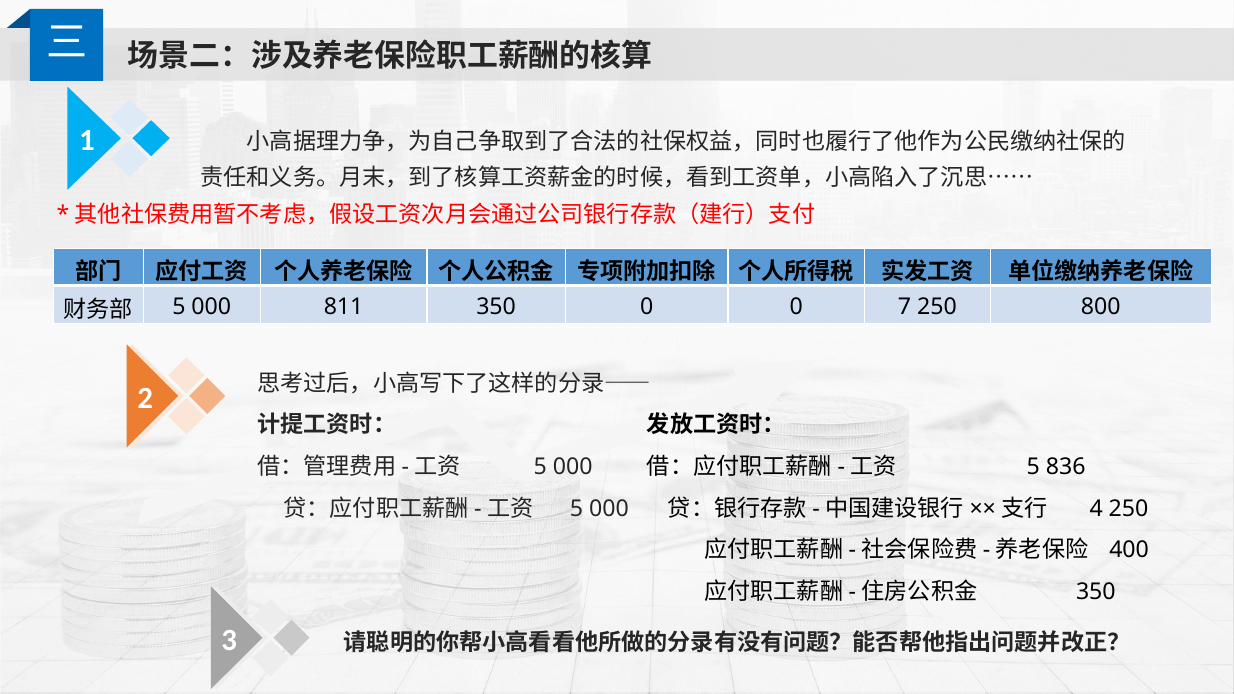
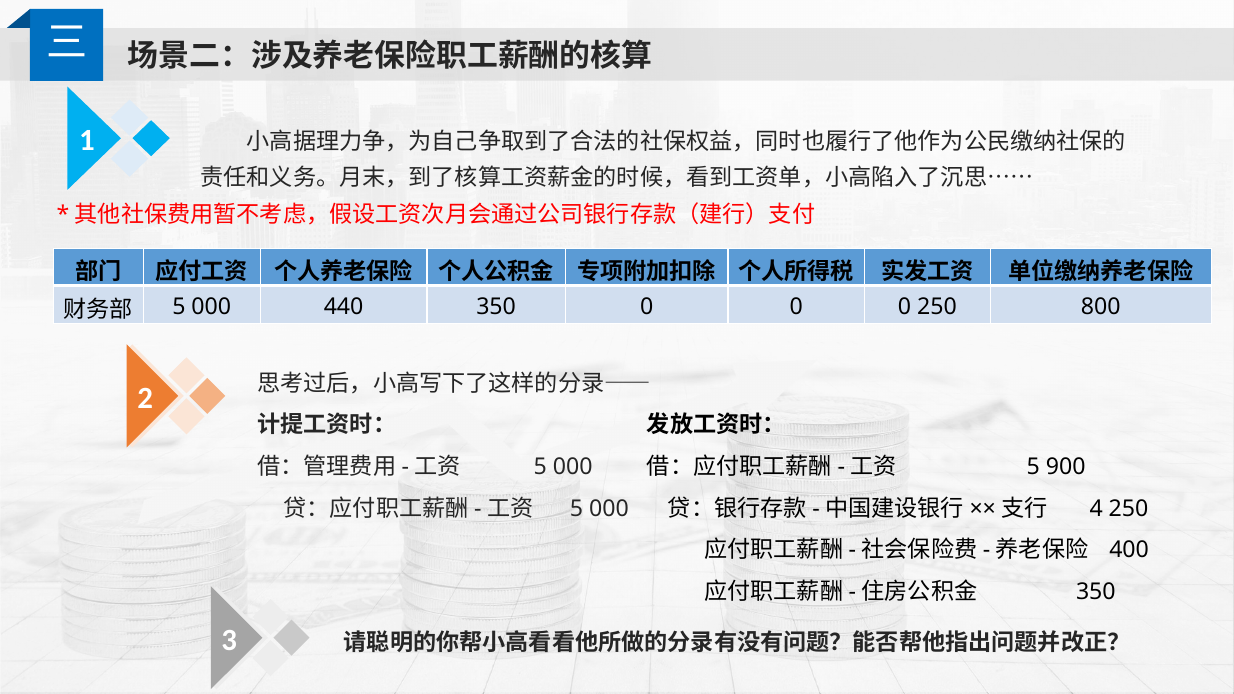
811: 811 -> 440 (344, 307)
0 0 7: 7 -> 0 (905, 307)
836: 836 -> 900 (1066, 467)
